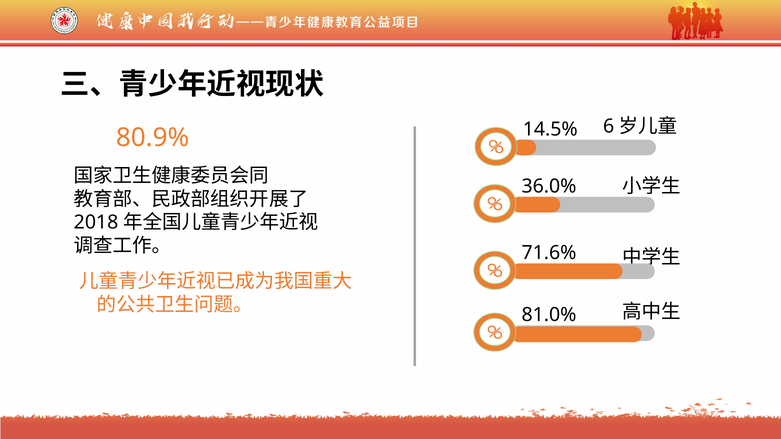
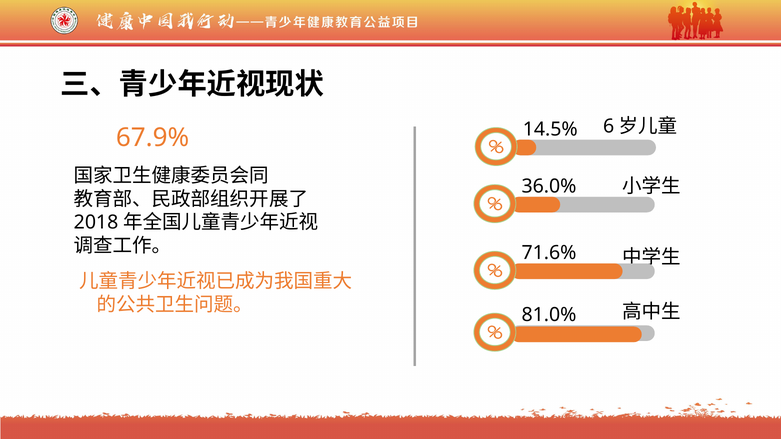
80.9%: 80.9% -> 67.9% (153, 138)
